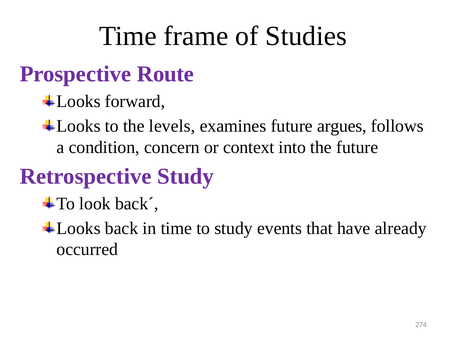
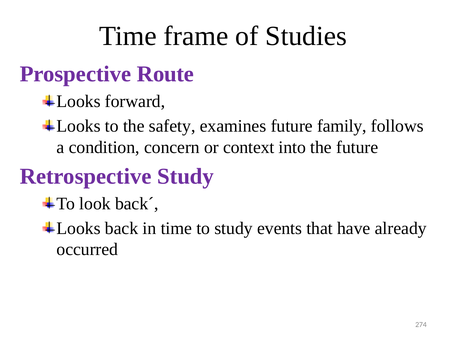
levels: levels -> safety (172, 126)
argues: argues -> family (342, 126)
